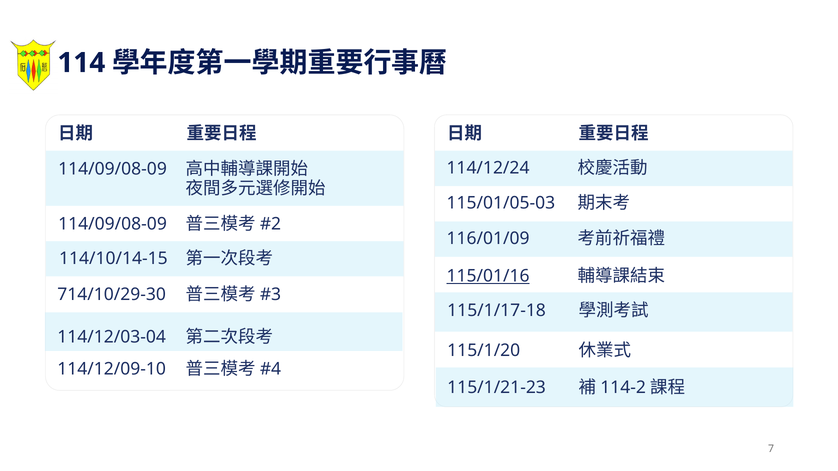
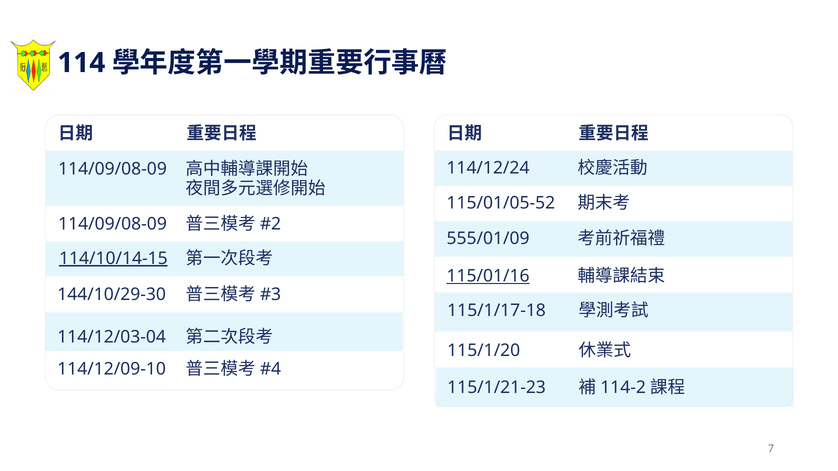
115/01/05-03: 115/01/05-03 -> 115/01/05-52 (501, 203)
116/01/09: 116/01/09 -> 555/01/09 (488, 239)
114/10/14-15 underline: none -> present (113, 258)
714/10/29-30: 714/10/29-30 -> 144/10/29-30 (112, 295)
